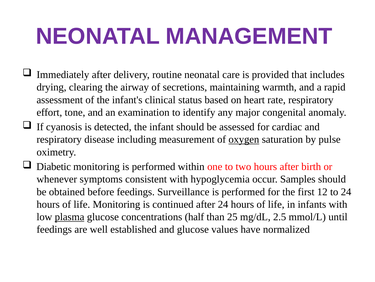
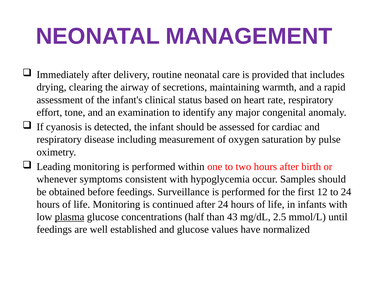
oxygen underline: present -> none (244, 139)
Diabetic: Diabetic -> Leading (54, 166)
25: 25 -> 43 (232, 216)
